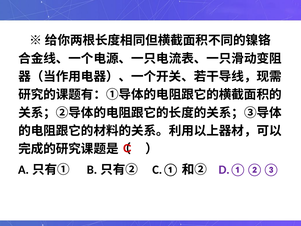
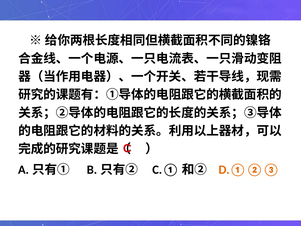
D.①②③ colour: purple -> orange (249, 169)
